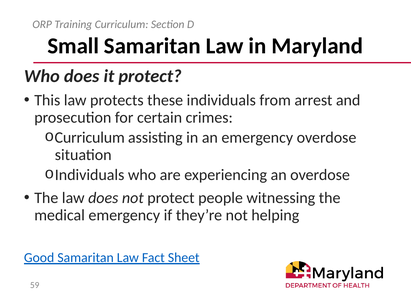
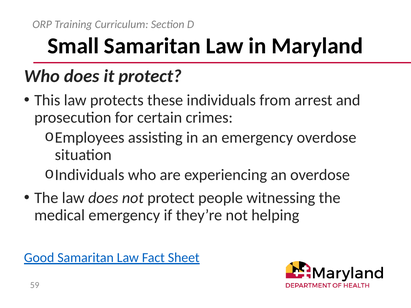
Curriculum: Curriculum -> Employees (90, 138)
